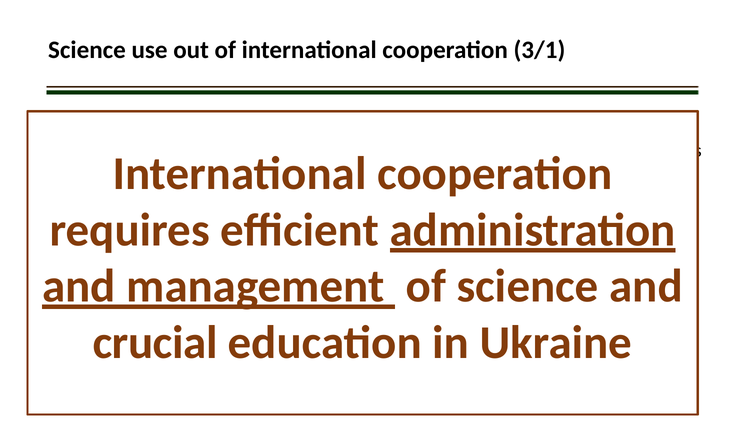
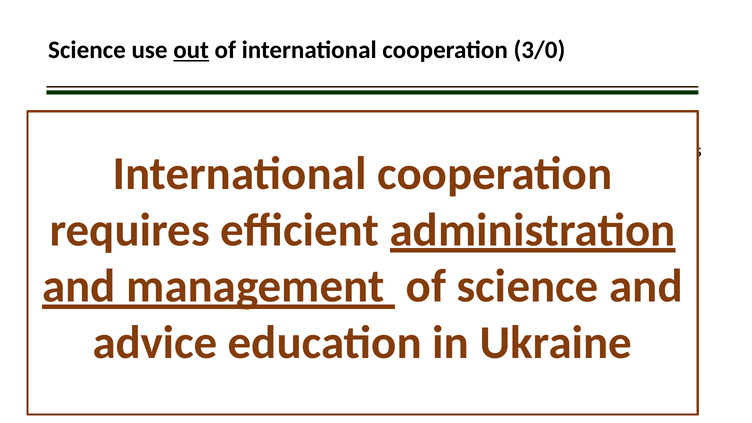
out underline: none -> present (191, 50)
3/1: 3/1 -> 3/0 (539, 50)
crucial: crucial -> advice (155, 343)
